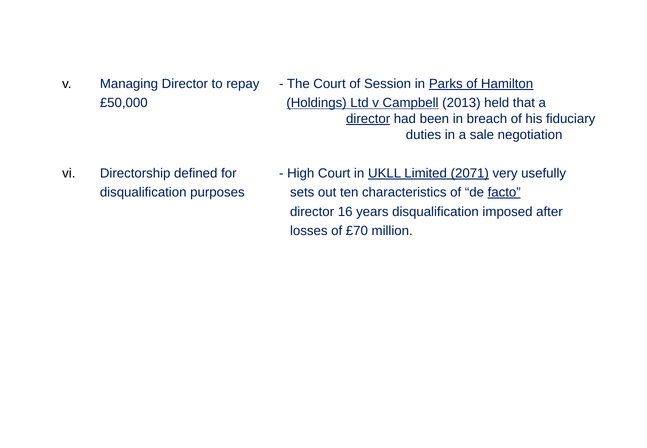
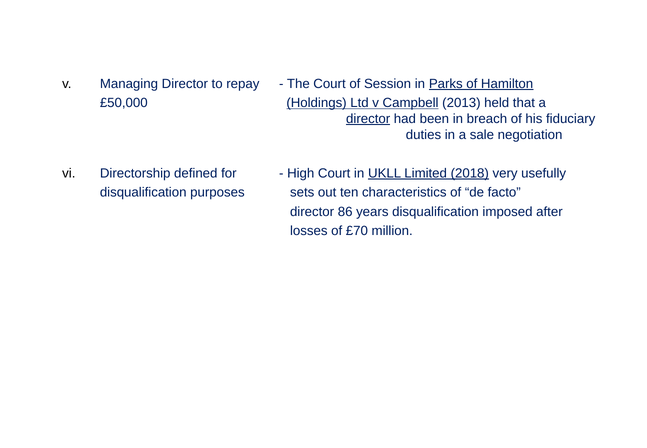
2071: 2071 -> 2018 (470, 173)
facto underline: present -> none (504, 192)
16: 16 -> 86 (345, 212)
